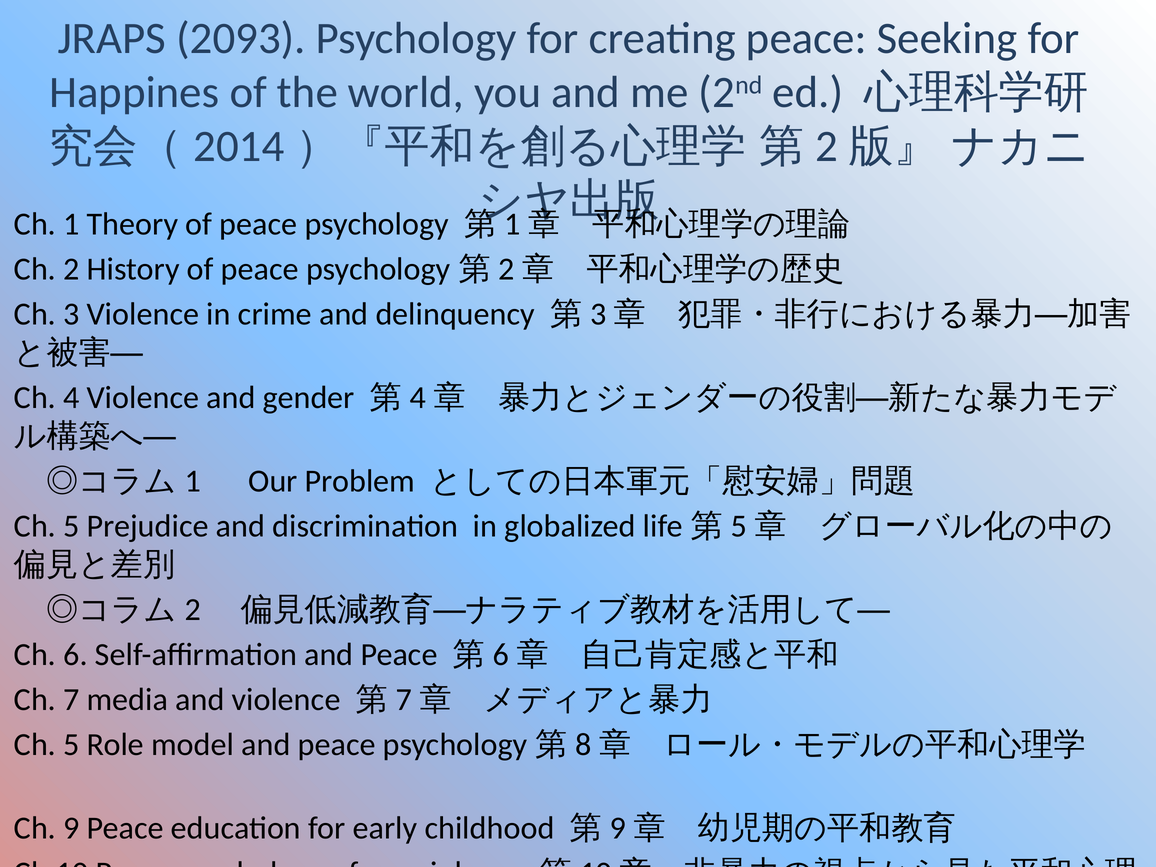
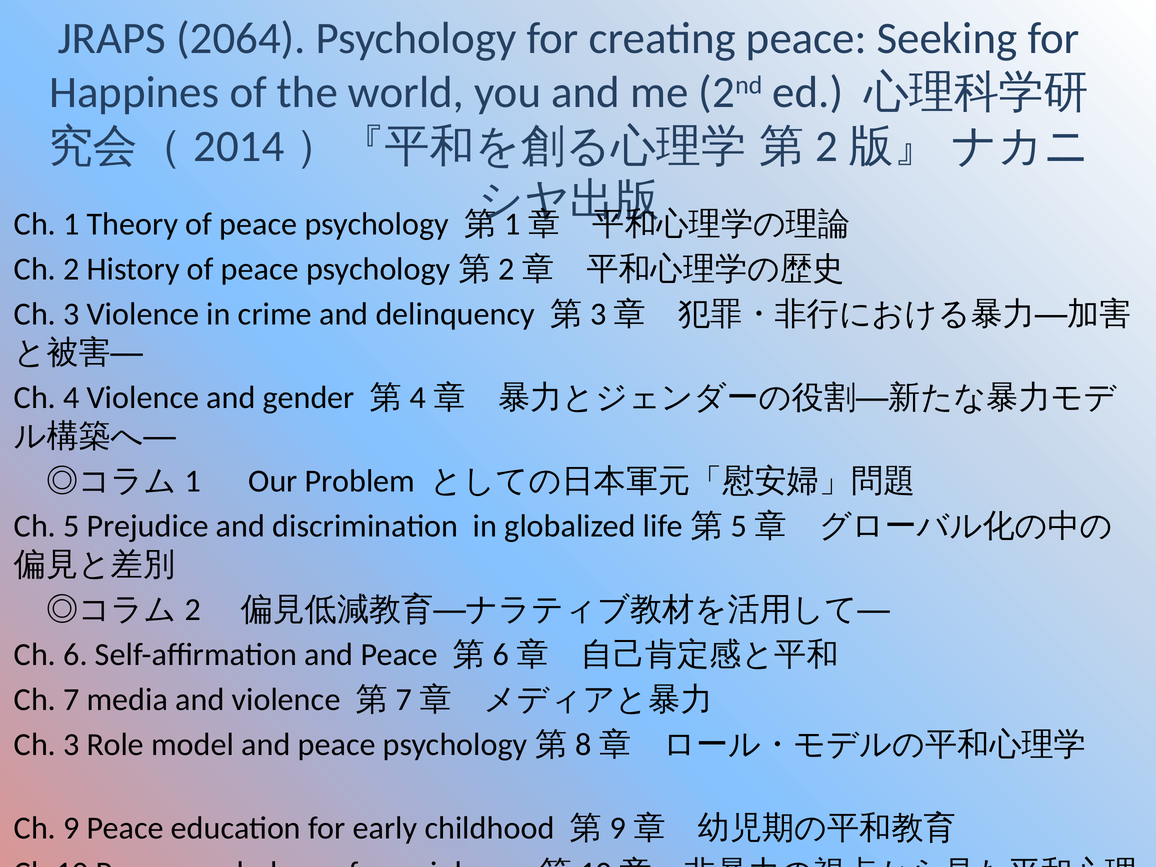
2093: 2093 -> 2064 (241, 39)
5: 5 -> 3 (71, 744)
